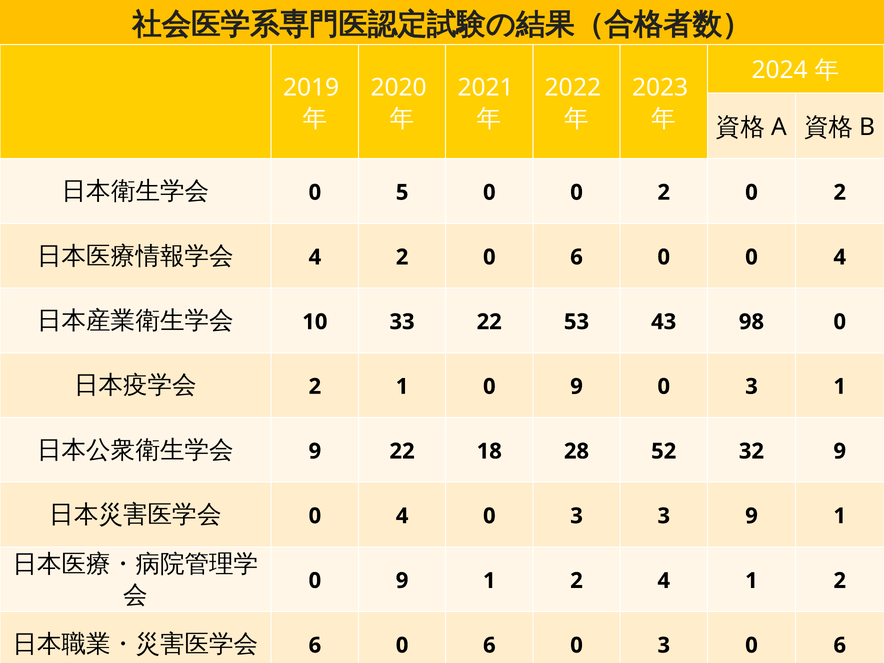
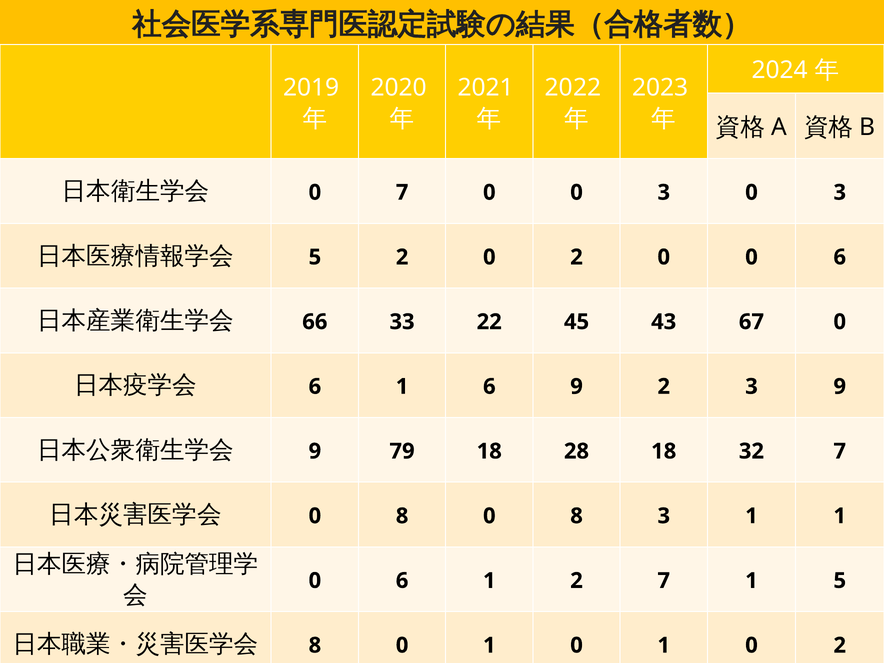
0 5: 5 -> 7 (402, 192)
0 0 2: 2 -> 3 (664, 192)
2: 2 -> 3 (840, 192)
4: 4 -> 5 (315, 257)
2 0 6: 6 -> 2 (577, 257)
0 0 4: 4 -> 6 (840, 257)
10: 10 -> 66 (315, 322)
53: 53 -> 45 (576, 322)
98: 98 -> 67 (751, 322)
2: 2 -> 6 (315, 387)
1 0: 0 -> 6 (489, 387)
9 0: 0 -> 2 (664, 387)
3 1: 1 -> 9 (840, 387)
9 22: 22 -> 79 (402, 451)
28 52: 52 -> 18 (664, 451)
32 9: 9 -> 7 (840, 451)
4: 4 -> 8 (402, 516)
3: 3 -> 8 (577, 516)
3 9: 9 -> 1 (751, 516)
9: 9 -> 6 (402, 581)
2 4: 4 -> 7 (664, 581)
2: 2 -> 5 (840, 581)
6: 6 -> 8 (315, 645)
6: 6 -> 1 (489, 645)
3: 3 -> 1 (664, 645)
6: 6 -> 2 (840, 645)
